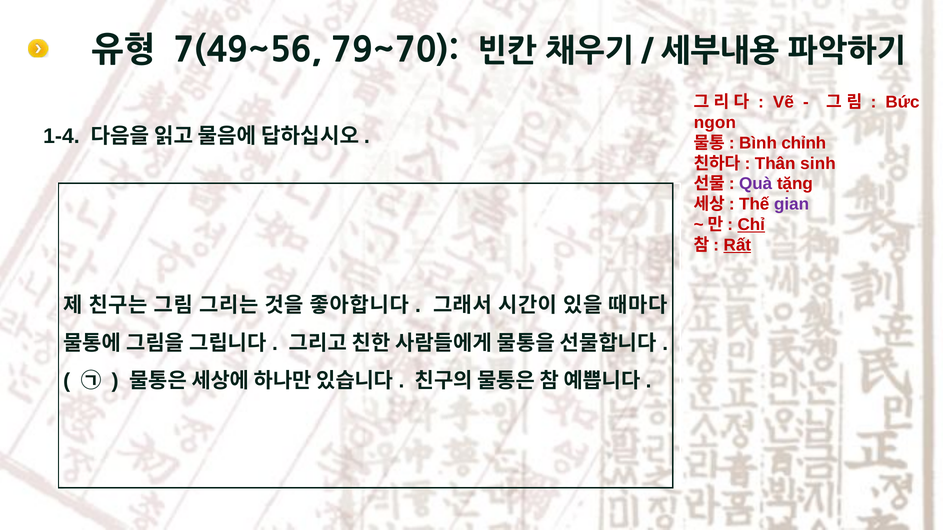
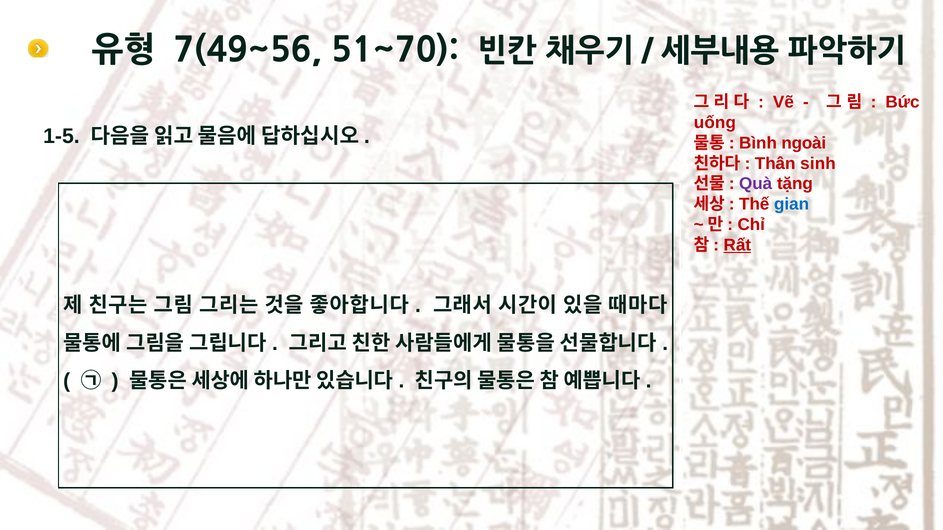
79~70: 79~70 -> 51~70 (395, 51)
ngon: ngon -> uống (715, 123)
1-4: 1-4 -> 1-5 (61, 136)
chỉnh: chỉnh -> ngoài (804, 143)
gian colour: purple -> blue (792, 204)
Chỉ underline: present -> none (751, 225)
